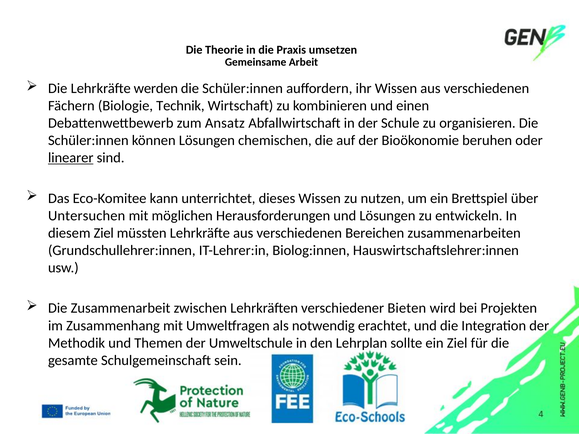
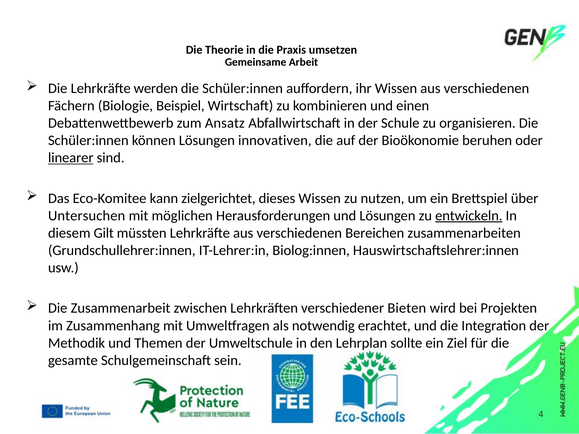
Technik: Technik -> Beispiel (180, 106)
chemischen: chemischen -> innovativen (275, 140)
unterrichtet: unterrichtet -> zielgerichtet (218, 198)
entwickeln underline: none -> present (469, 216)
diesem Ziel: Ziel -> Gilt (104, 233)
